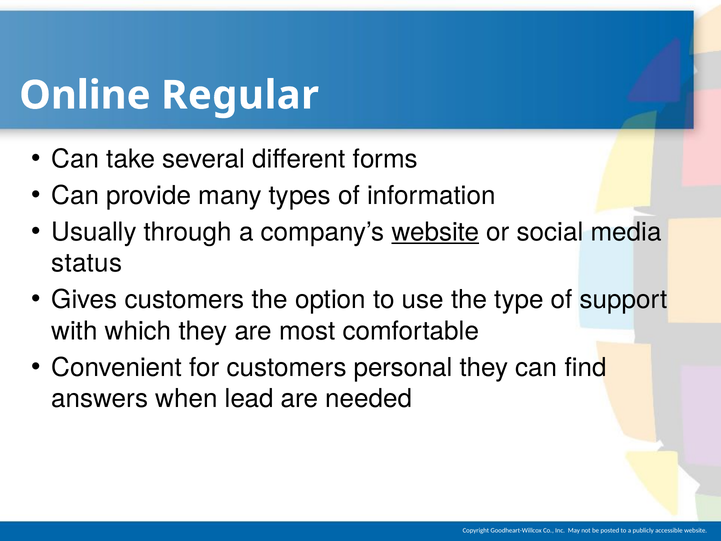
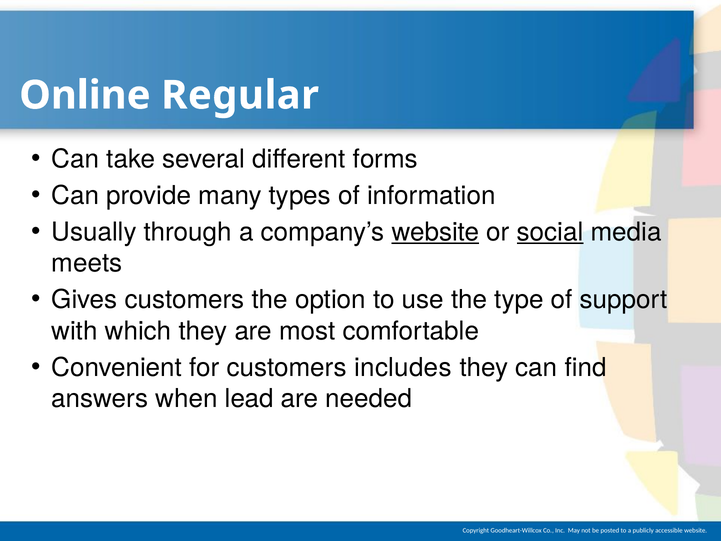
social underline: none -> present (550, 232)
status: status -> meets (87, 263)
personal: personal -> includes (403, 367)
